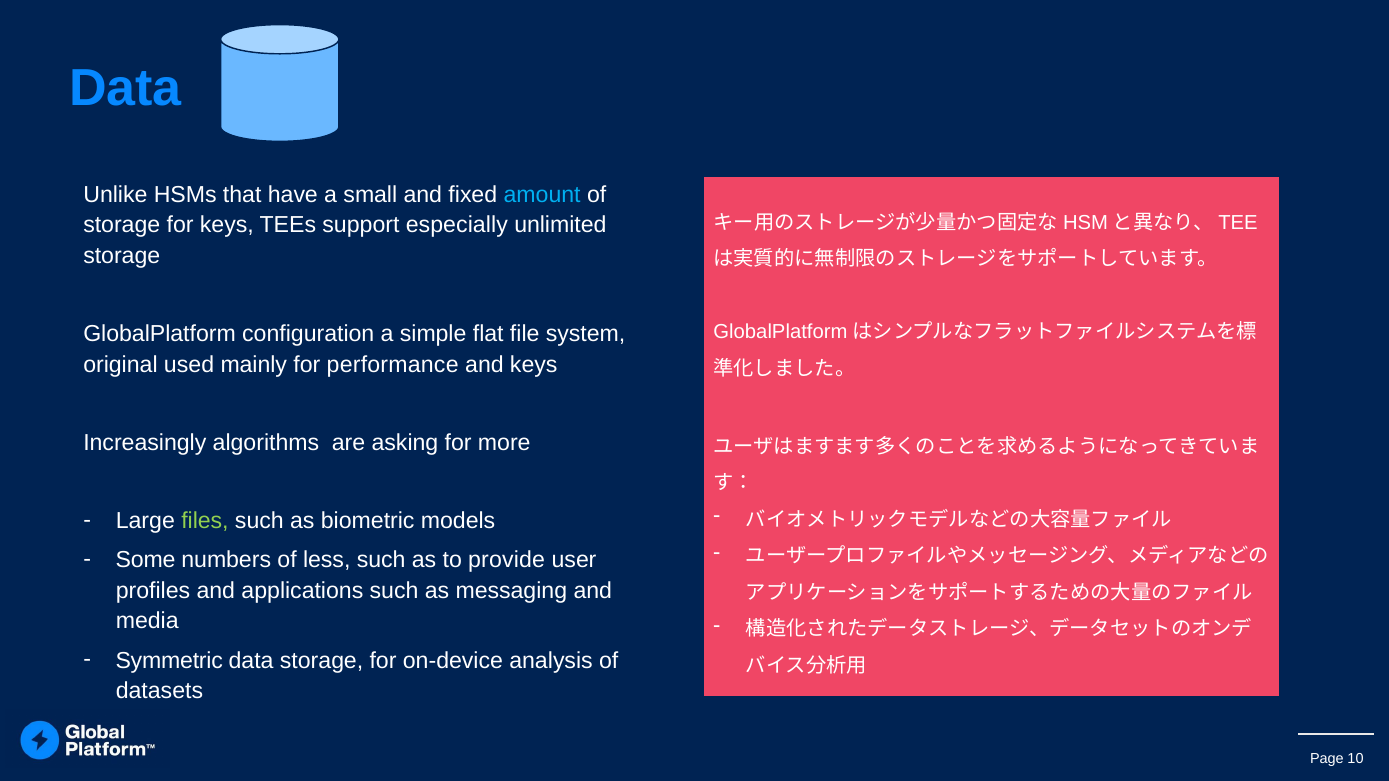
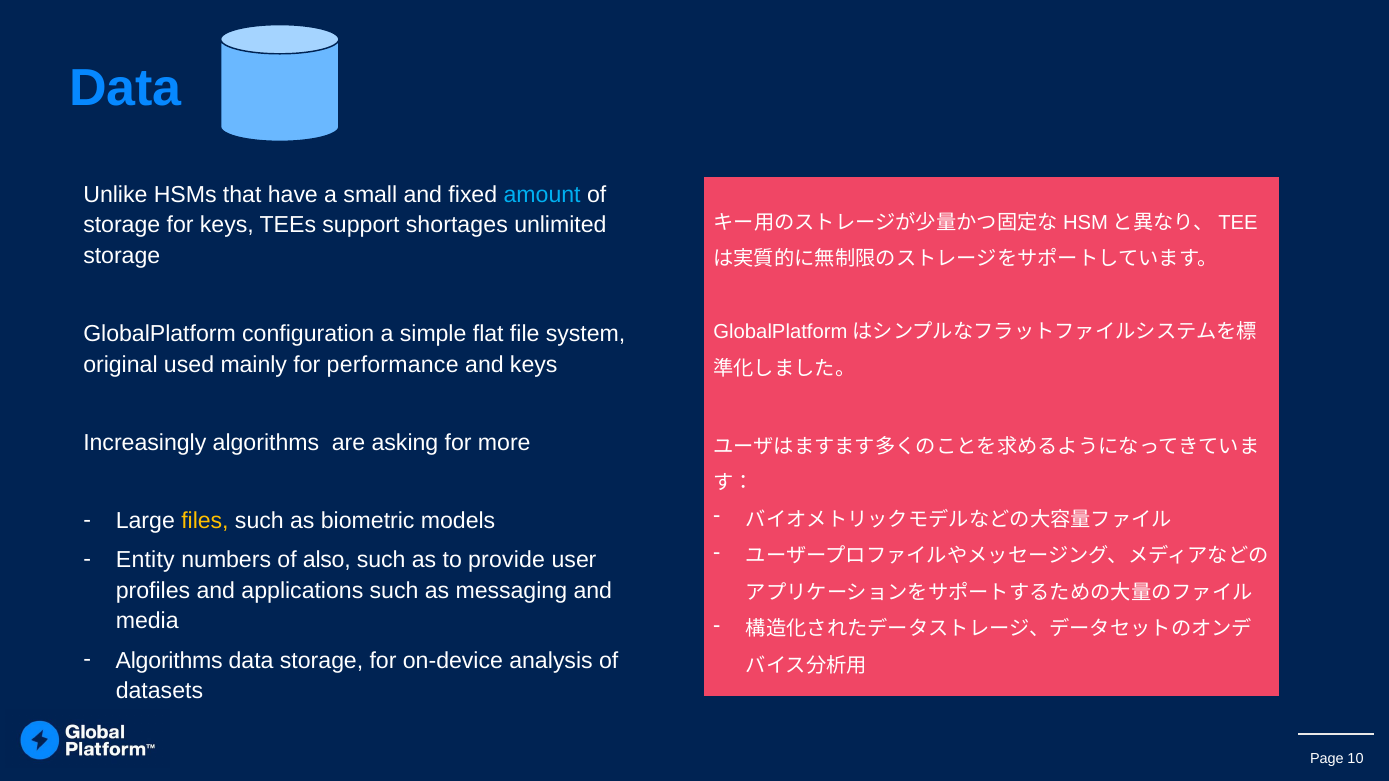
especially: especially -> shortages (457, 225)
files colour: light green -> yellow (205, 521)
Some: Some -> Entity (145, 561)
less: less -> also (327, 561)
Symmetric: Symmetric -> Algorithms (169, 661)
